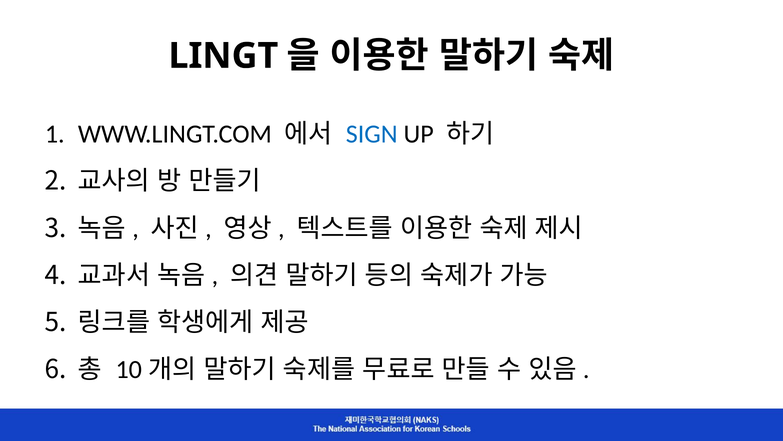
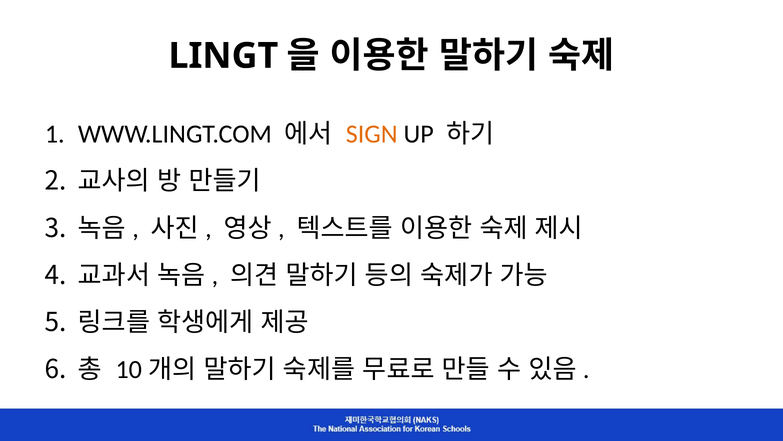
SIGN colour: blue -> orange (372, 134)
